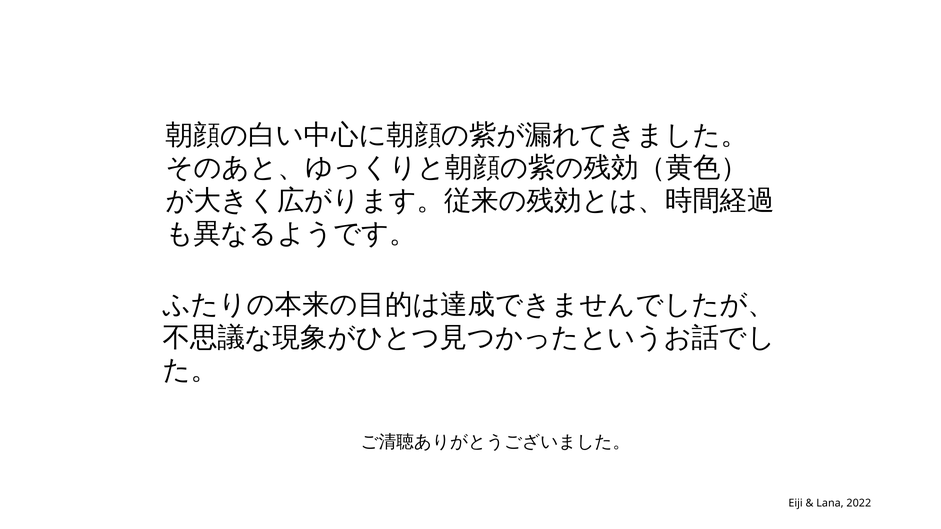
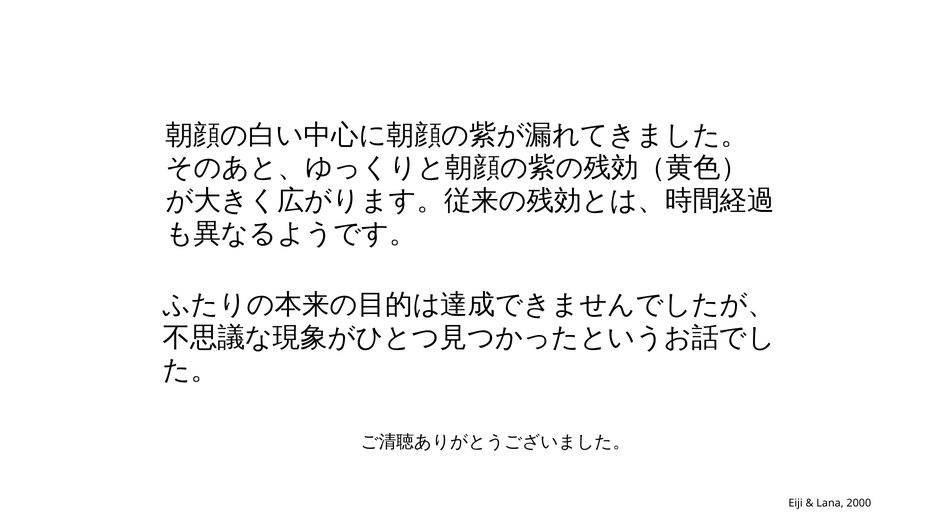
2022: 2022 -> 2000 (859, 504)
